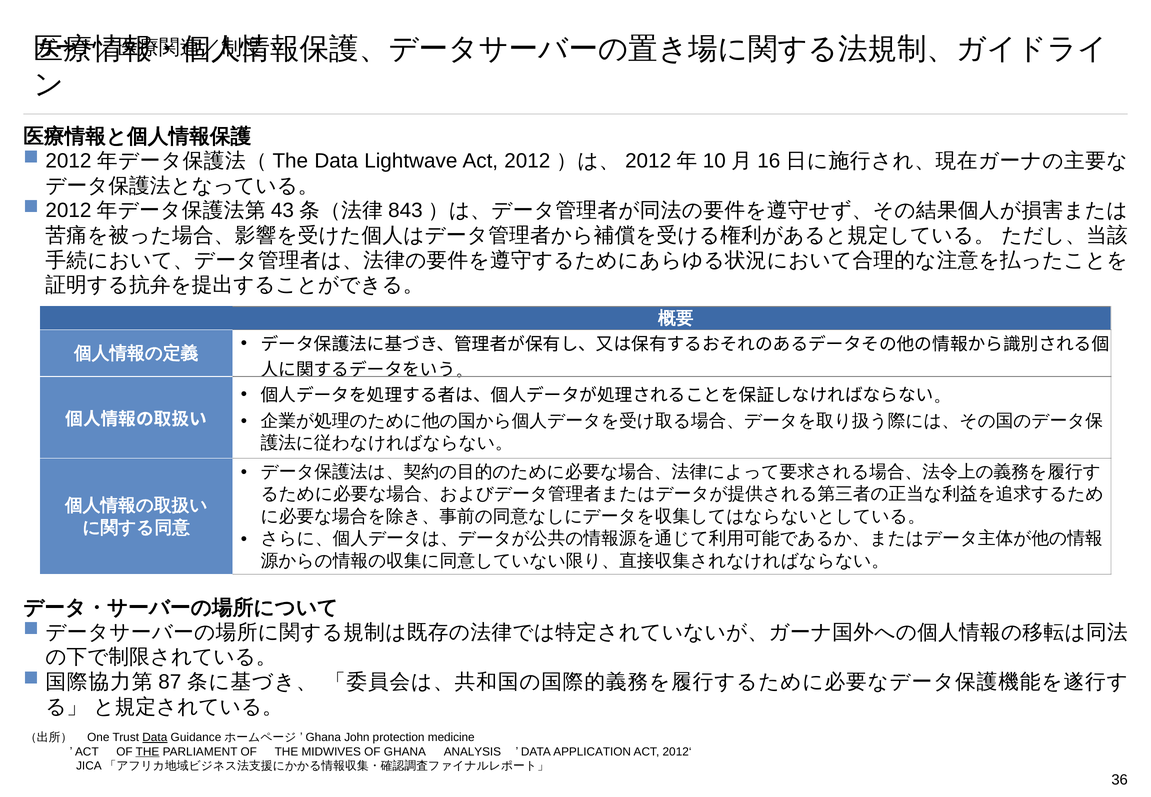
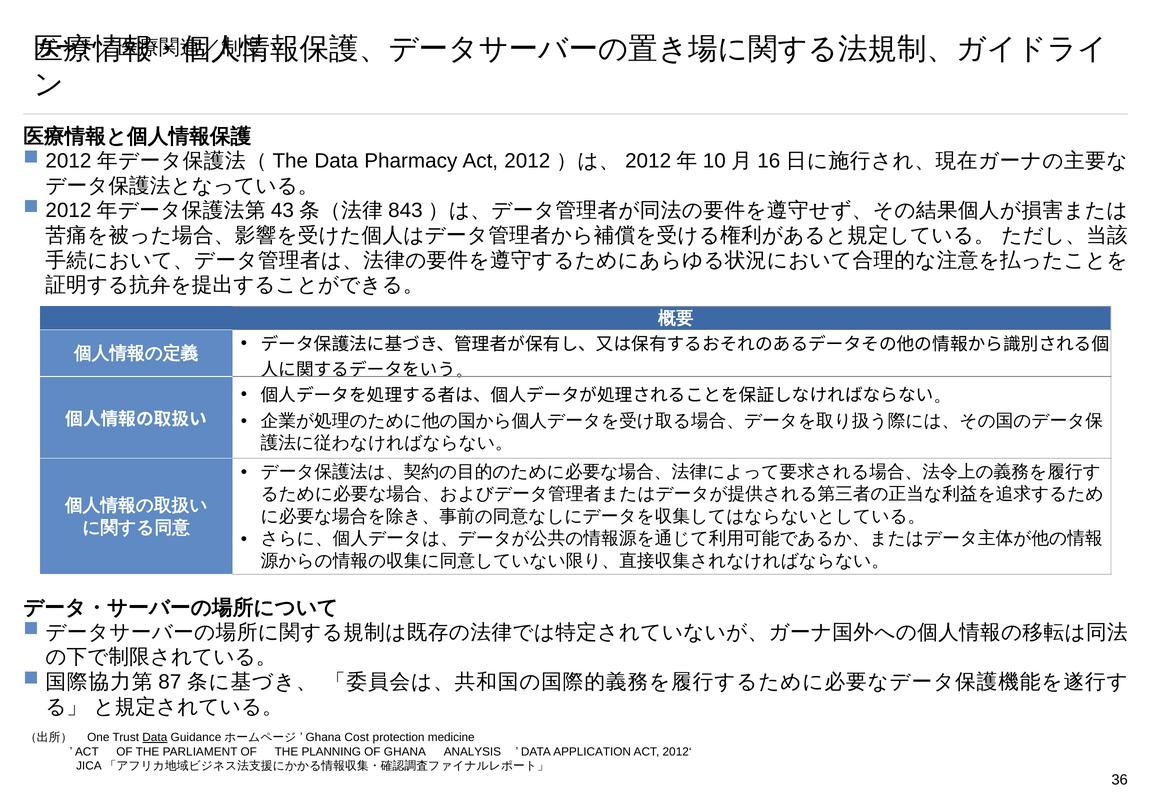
Lightwave: Lightwave -> Pharmacy (411, 161)
John: John -> Cost (357, 737)
THE underline: present -> none (148, 751)
MIDWIVES: MIDWIVES -> PLANNING (331, 751)
